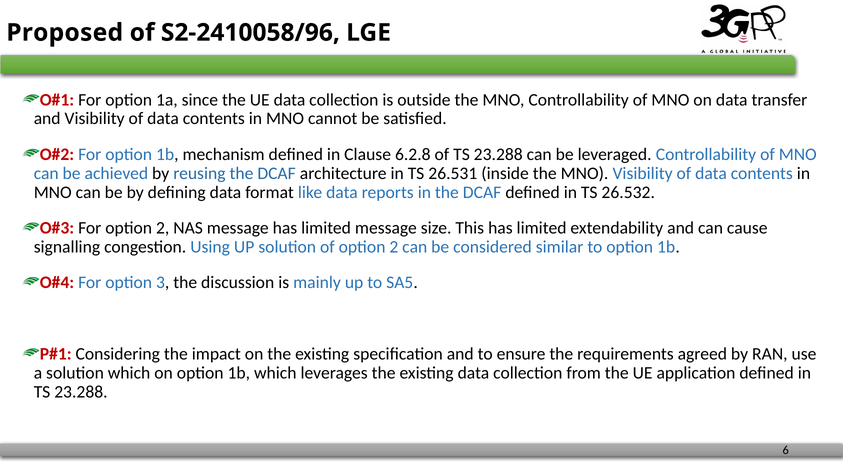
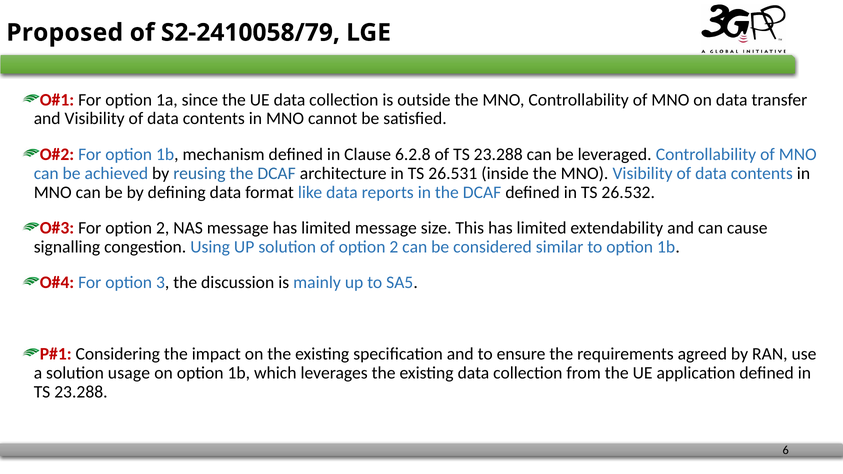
S2-2410058/96: S2-2410058/96 -> S2-2410058/79 (250, 33)
solution which: which -> usage (129, 373)
